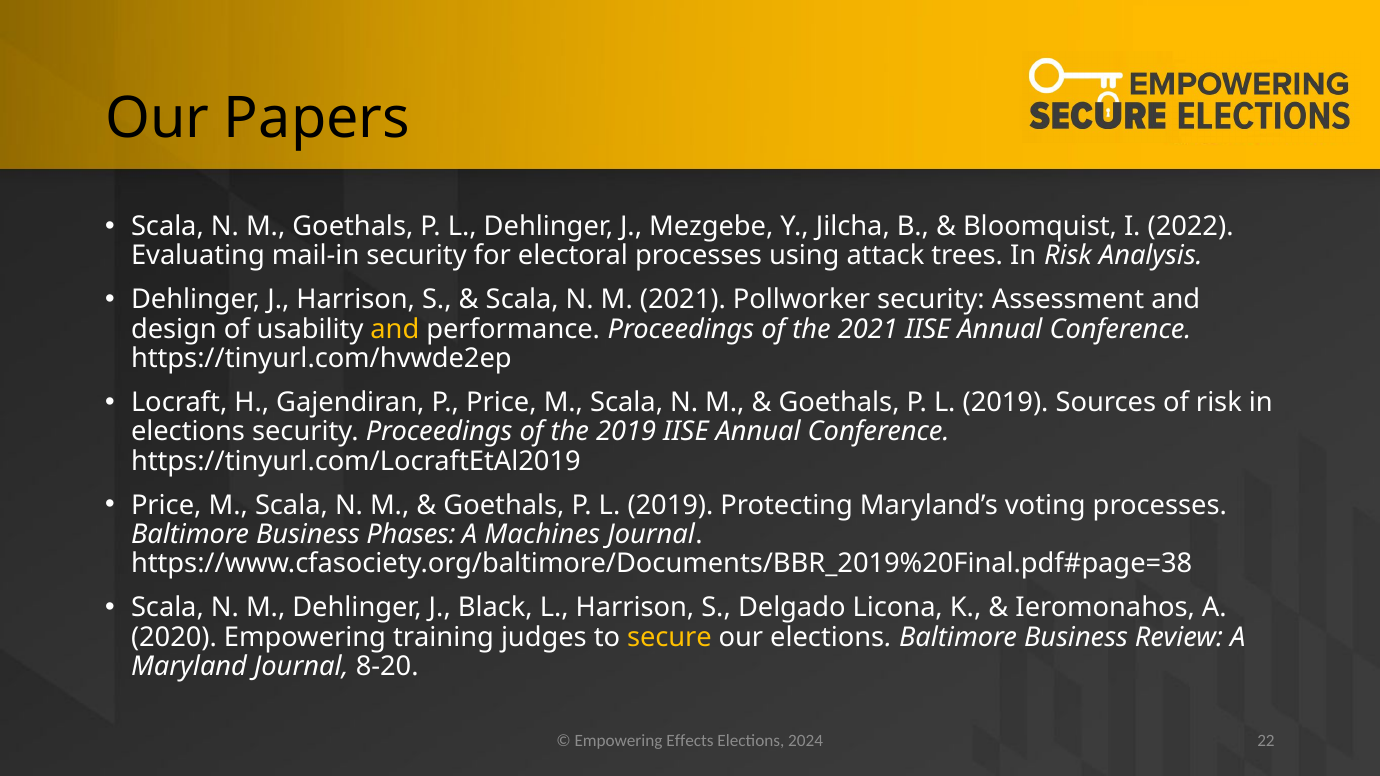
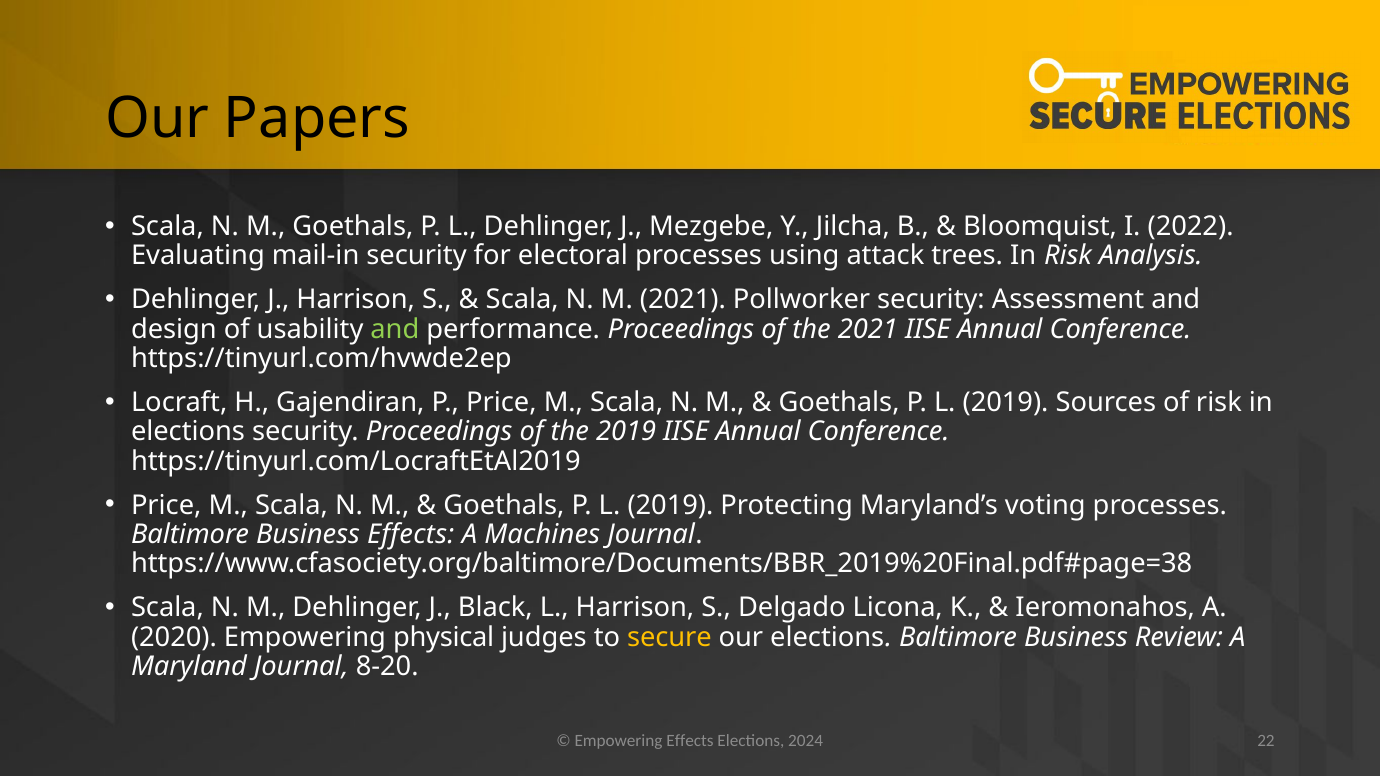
and colour: yellow -> light green (395, 329)
Business Phases: Phases -> Effects (411, 535)
training: training -> physical (444, 637)
